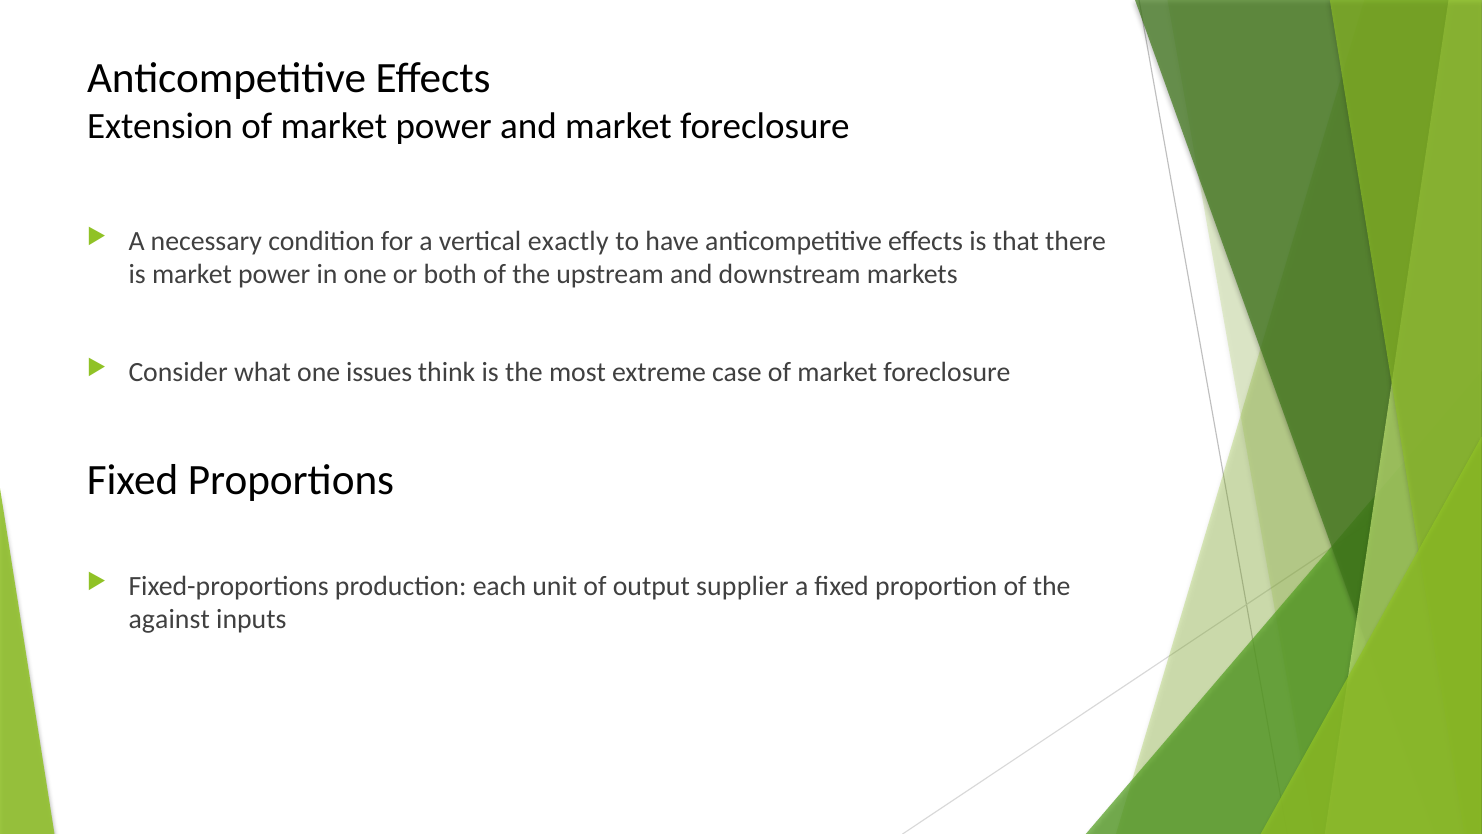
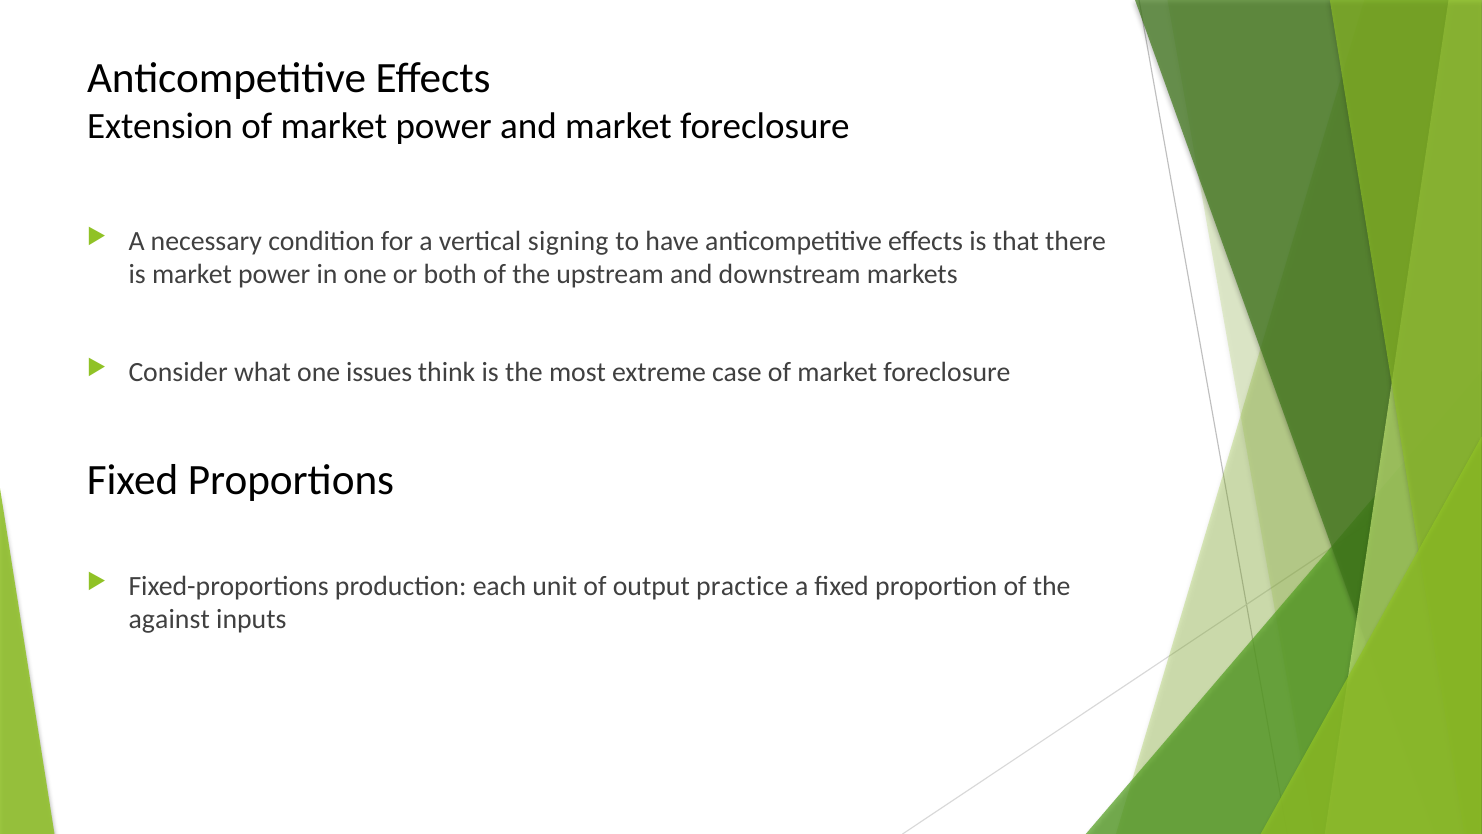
exactly: exactly -> signing (568, 241)
supplier: supplier -> practice (742, 586)
